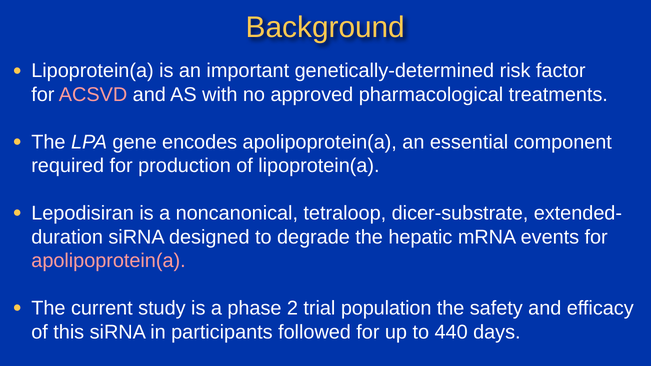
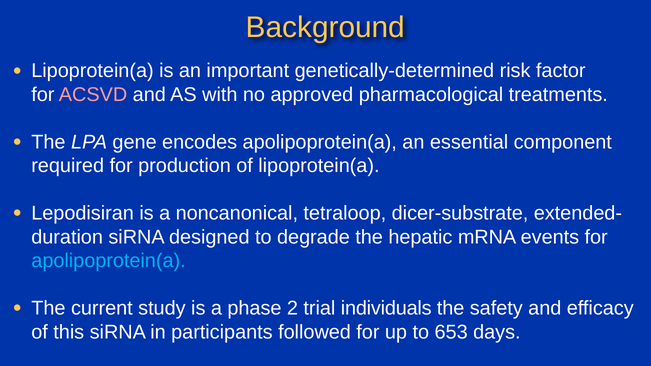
apolipoprotein(a colour: pink -> light blue (108, 261)
population: population -> individuals (386, 308)
440: 440 -> 653 (451, 332)
